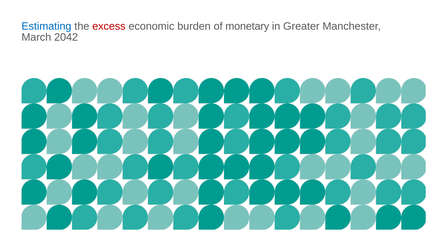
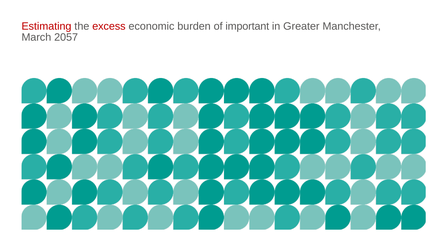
Estimating colour: blue -> red (46, 27)
monetary: monetary -> important (247, 27)
2042: 2042 -> 2057 (66, 37)
